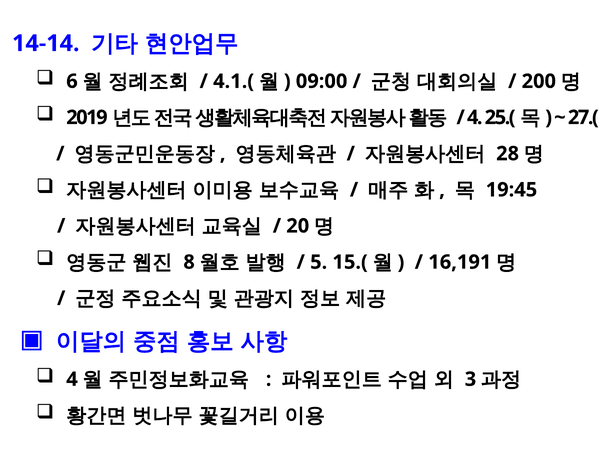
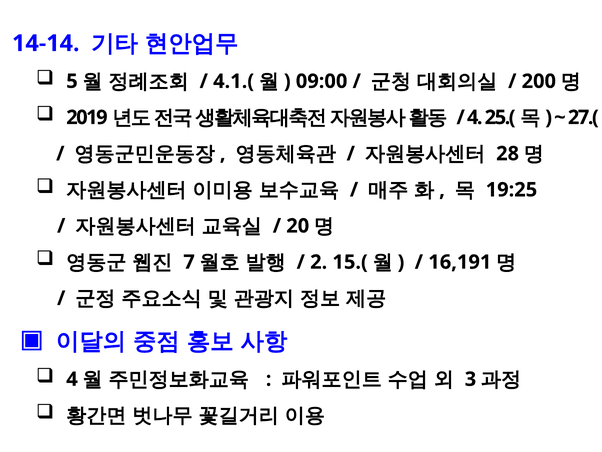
6: 6 -> 5 (72, 81)
19:45: 19:45 -> 19:25 (511, 190)
8: 8 -> 7 (189, 262)
5: 5 -> 2 (319, 262)
